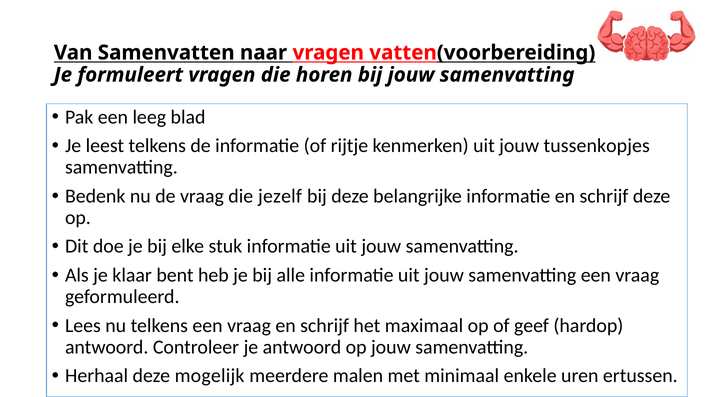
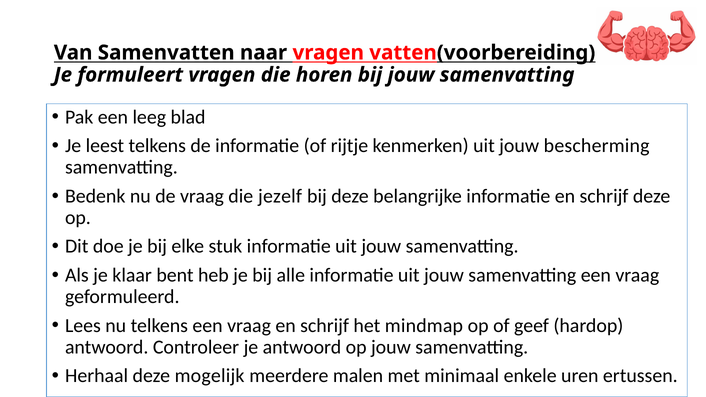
tussenkopjes: tussenkopjes -> bescherming (597, 146)
maximaal: maximaal -> mindmap (424, 326)
